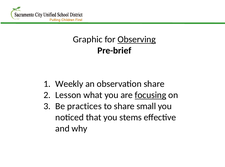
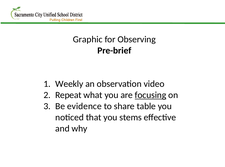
Observing underline: present -> none (137, 39)
observation share: share -> video (154, 84)
Lesson: Lesson -> Repeat (68, 95)
practices: practices -> evidence (84, 106)
small: small -> table (146, 106)
